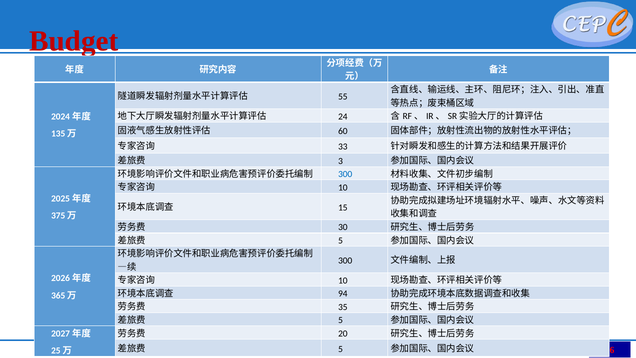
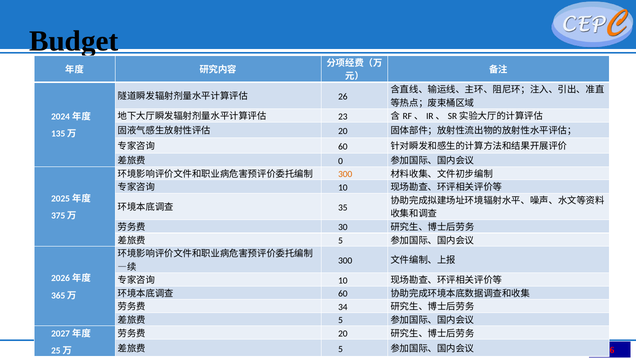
Budget colour: red -> black (74, 41)
55: 55 -> 26 (343, 97)
24: 24 -> 23 (343, 116)
60: 60 -> 20 (343, 131)
33: 33 -> 60 (343, 146)
3: 3 -> 0 (340, 161)
300 colour: blue -> orange (345, 174)
15: 15 -> 35 (343, 207)
94: 94 -> 60 (343, 294)
35: 35 -> 34 (343, 307)
